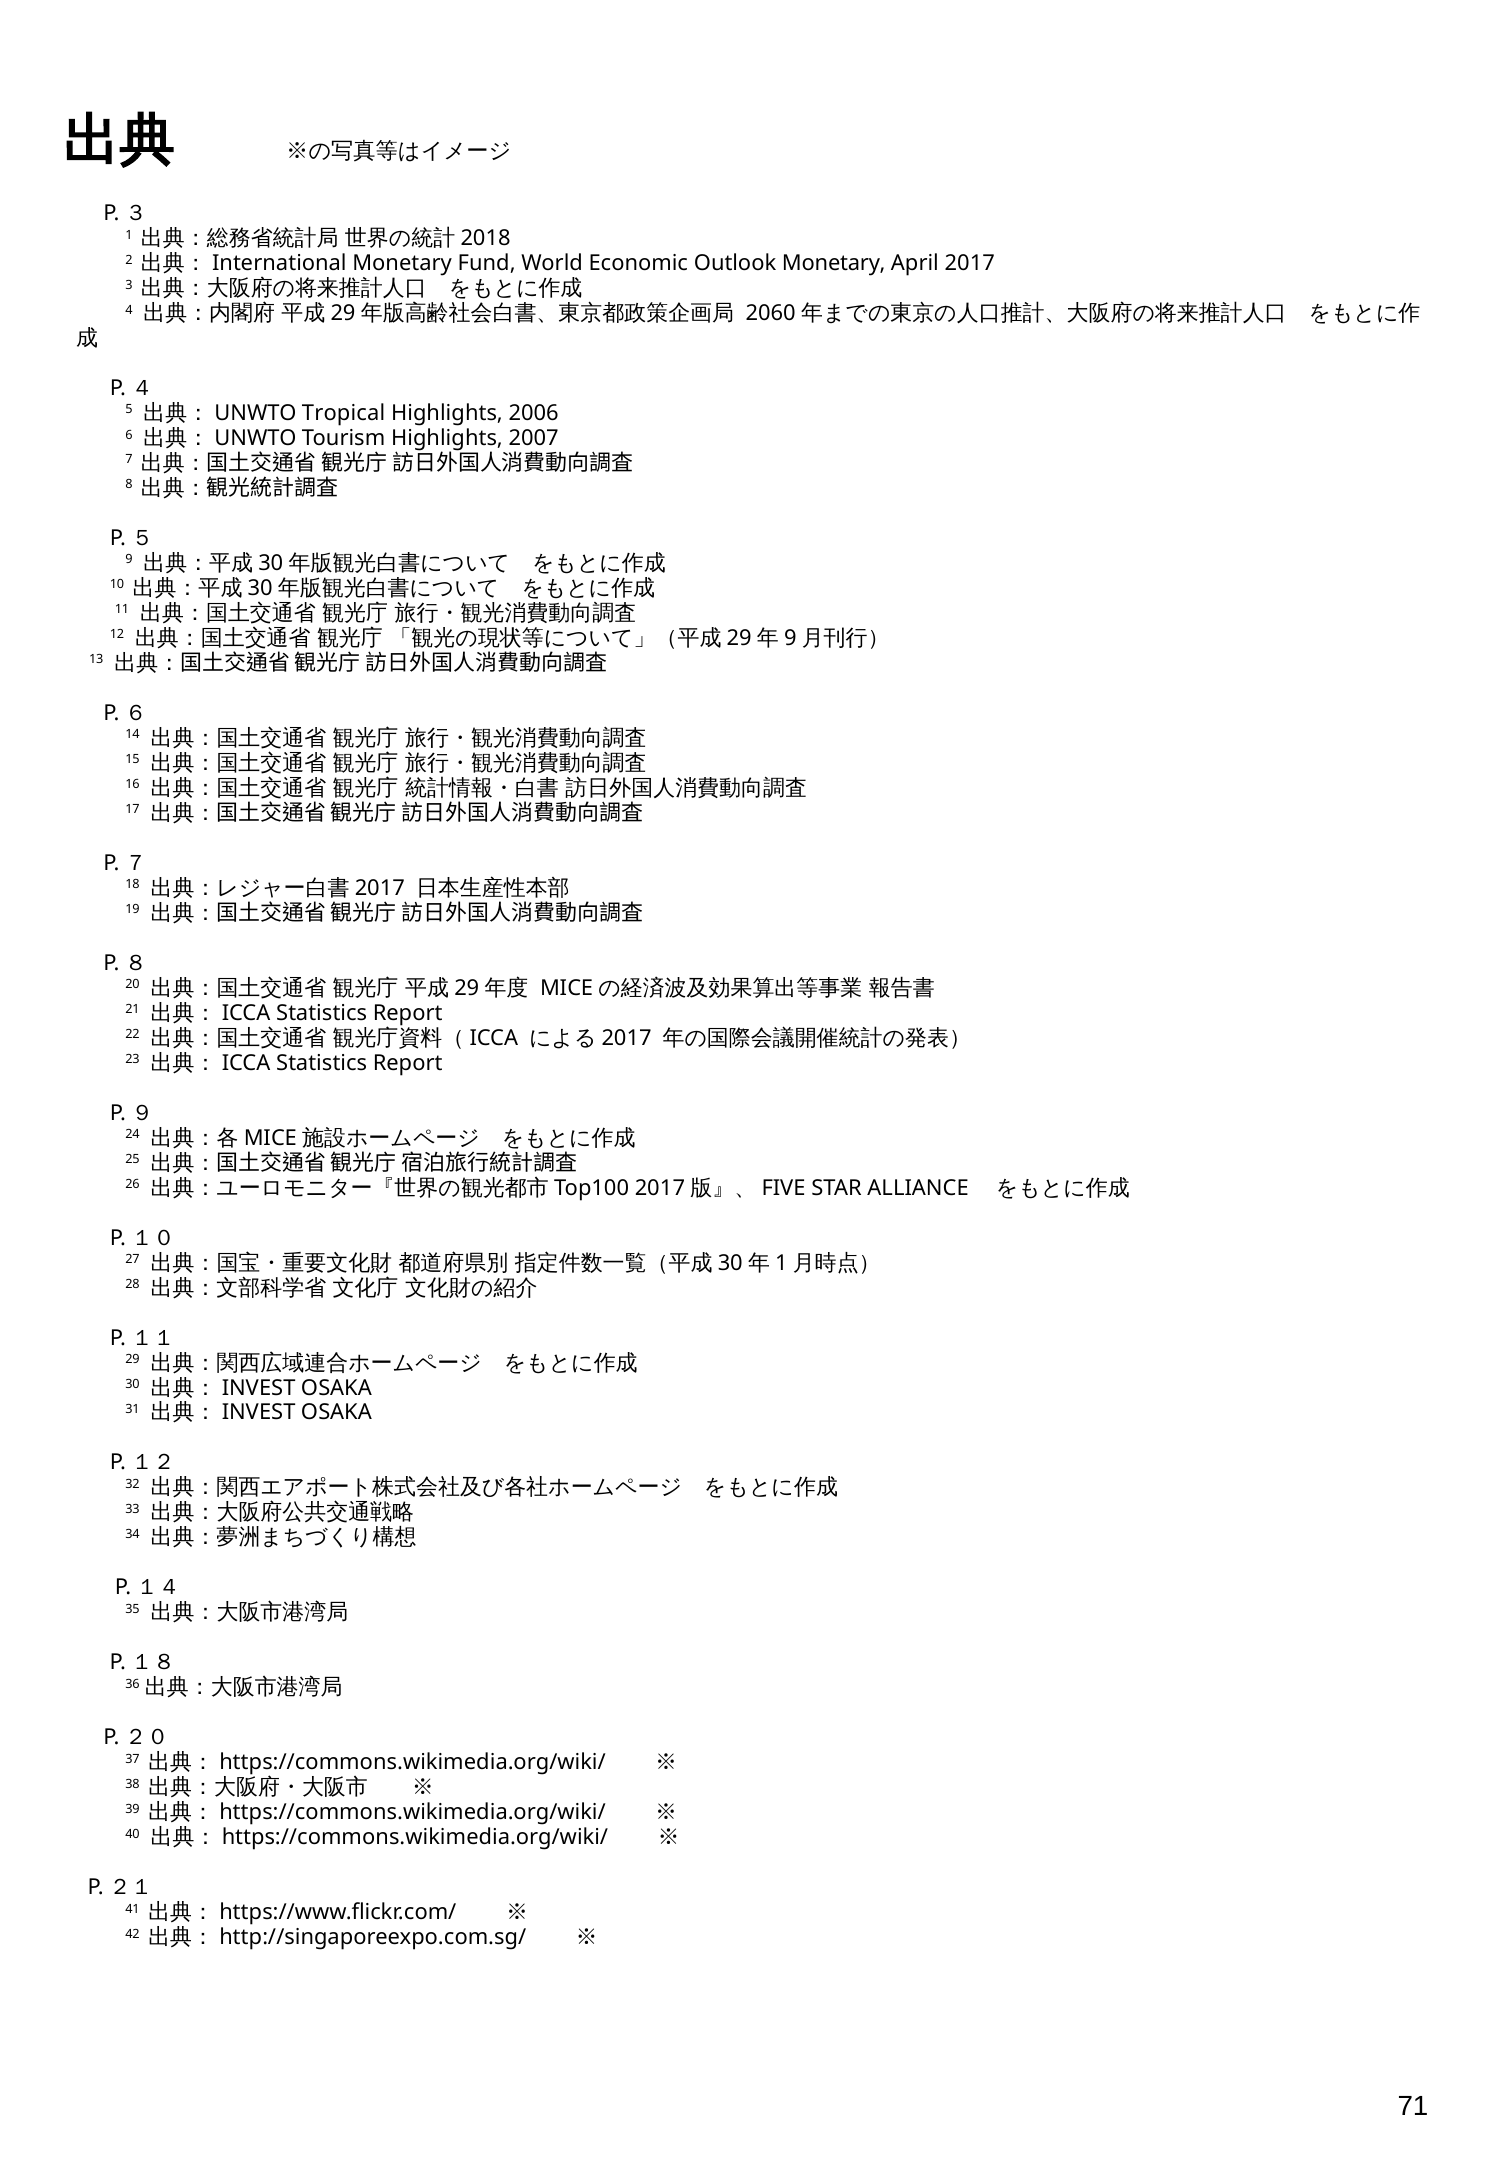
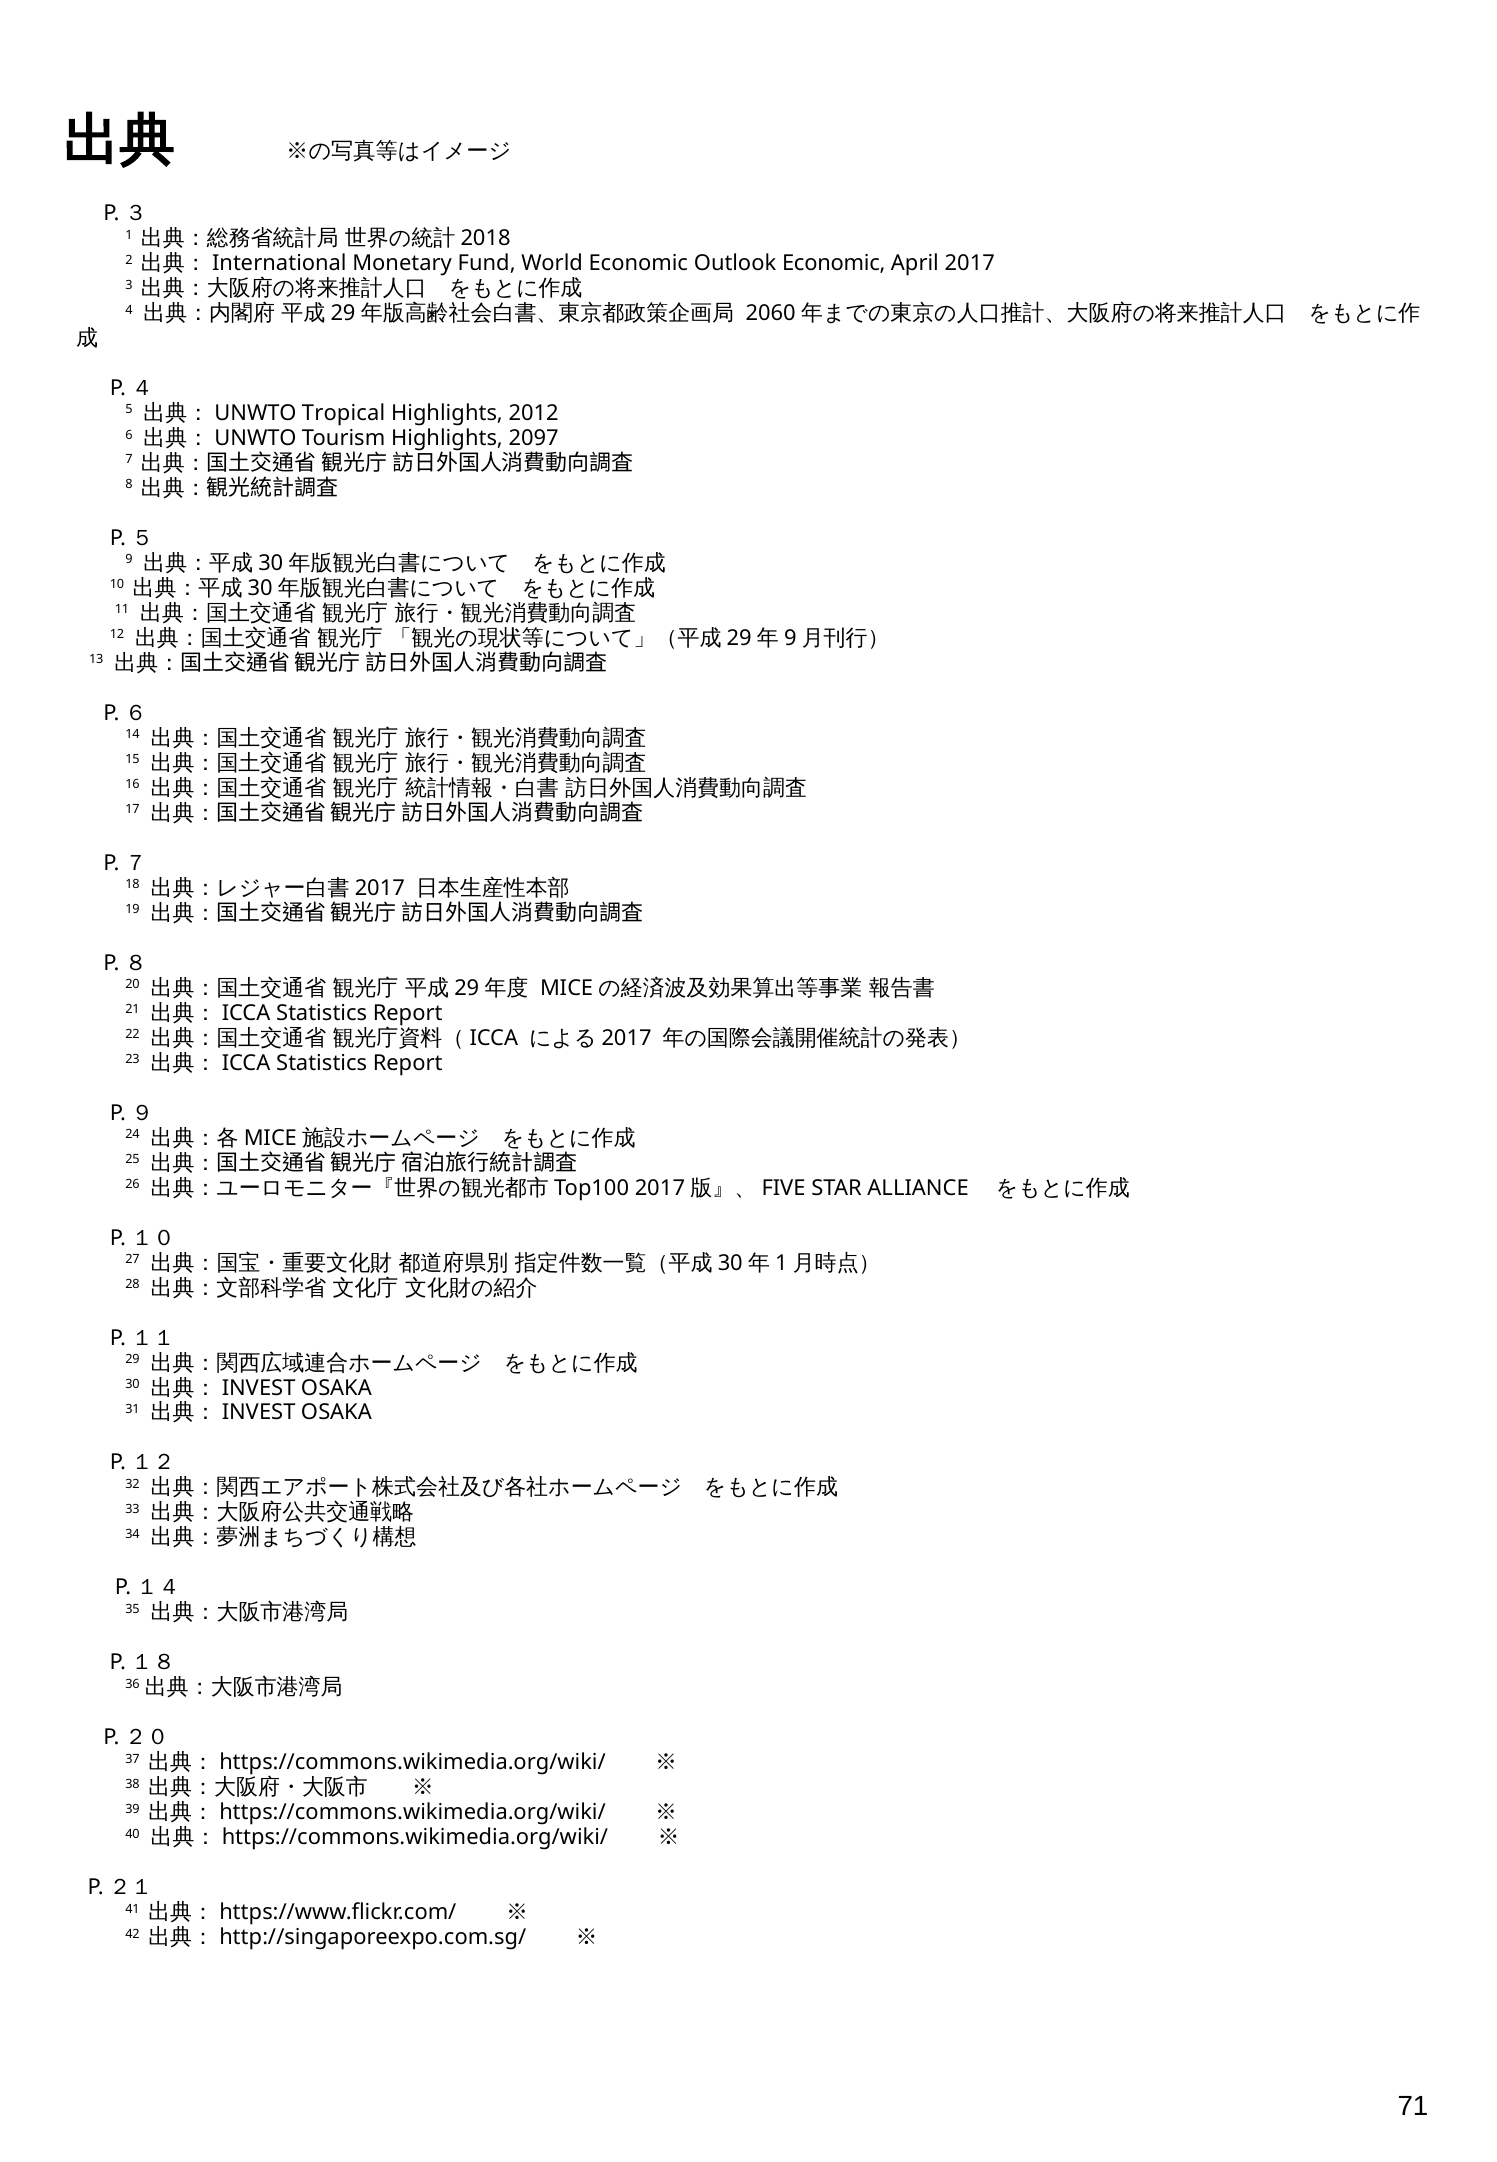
Outlook Monetary: Monetary -> Economic (834, 263)
2006: 2006 -> 2012 (534, 413)
2007: 2007 -> 2097 (534, 438)
